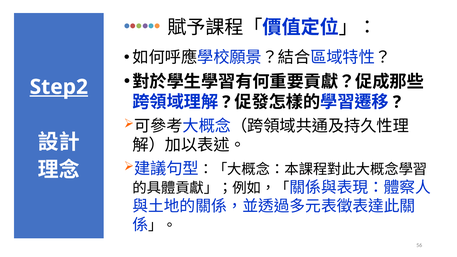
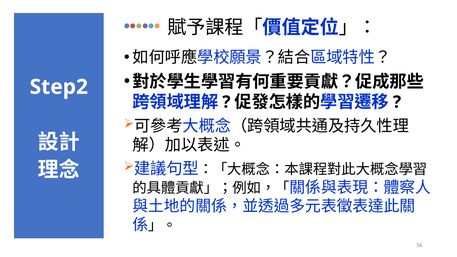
Step2 underline: present -> none (59, 87)
